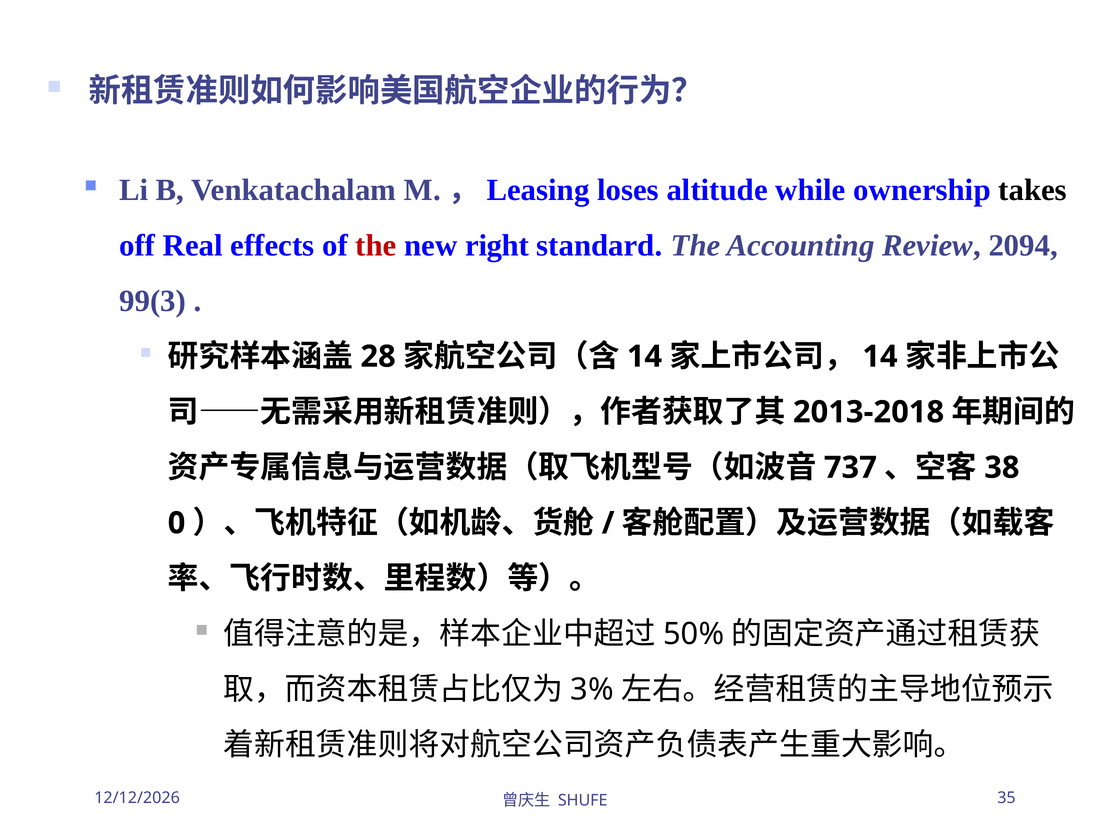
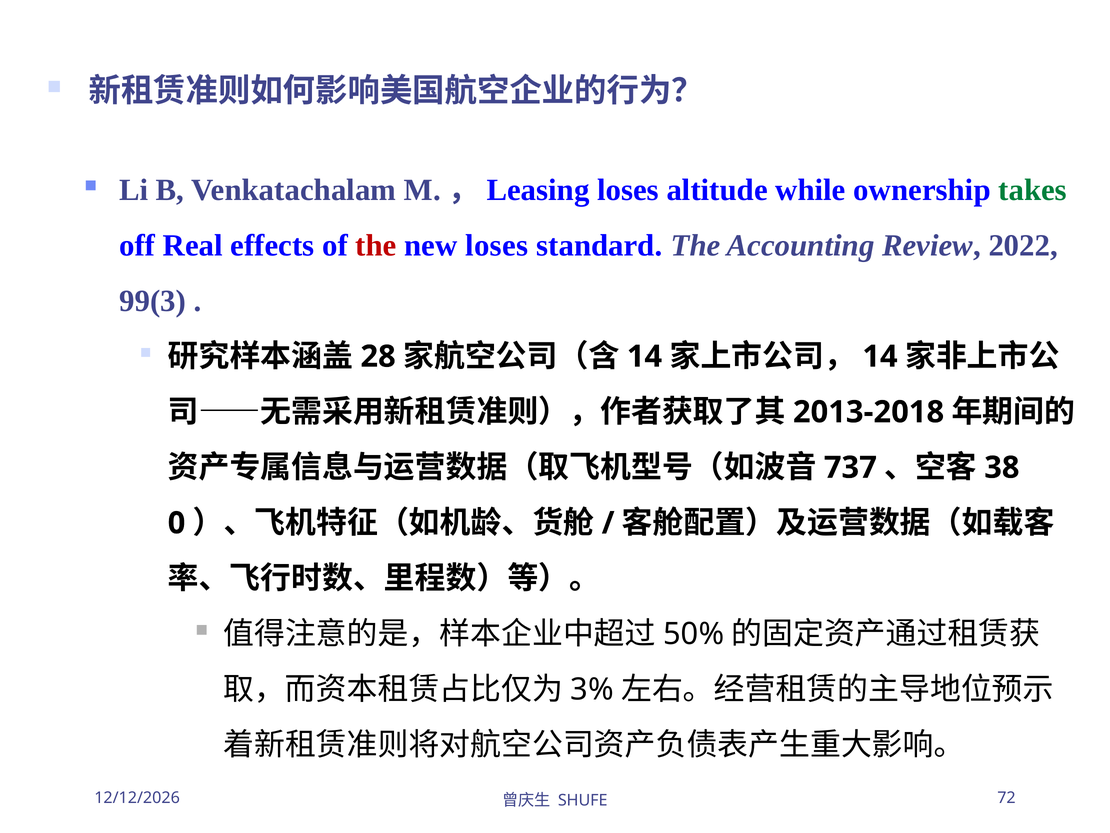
takes colour: black -> green (1033, 190)
new right: right -> loses (497, 245)
2094: 2094 -> 2022 (1023, 245)
35: 35 -> 72 (1007, 797)
